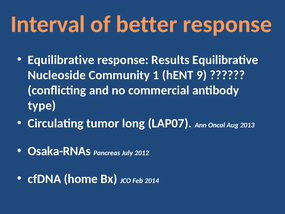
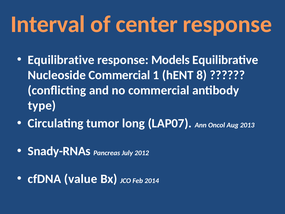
better: better -> center (147, 24)
Results: Results -> Models (171, 60)
Nucleoside Community: Community -> Commercial (119, 75)
9: 9 -> 8 (202, 75)
Osaka-RNAs: Osaka-RNAs -> Snady-RNAs (59, 151)
home: home -> value (81, 179)
